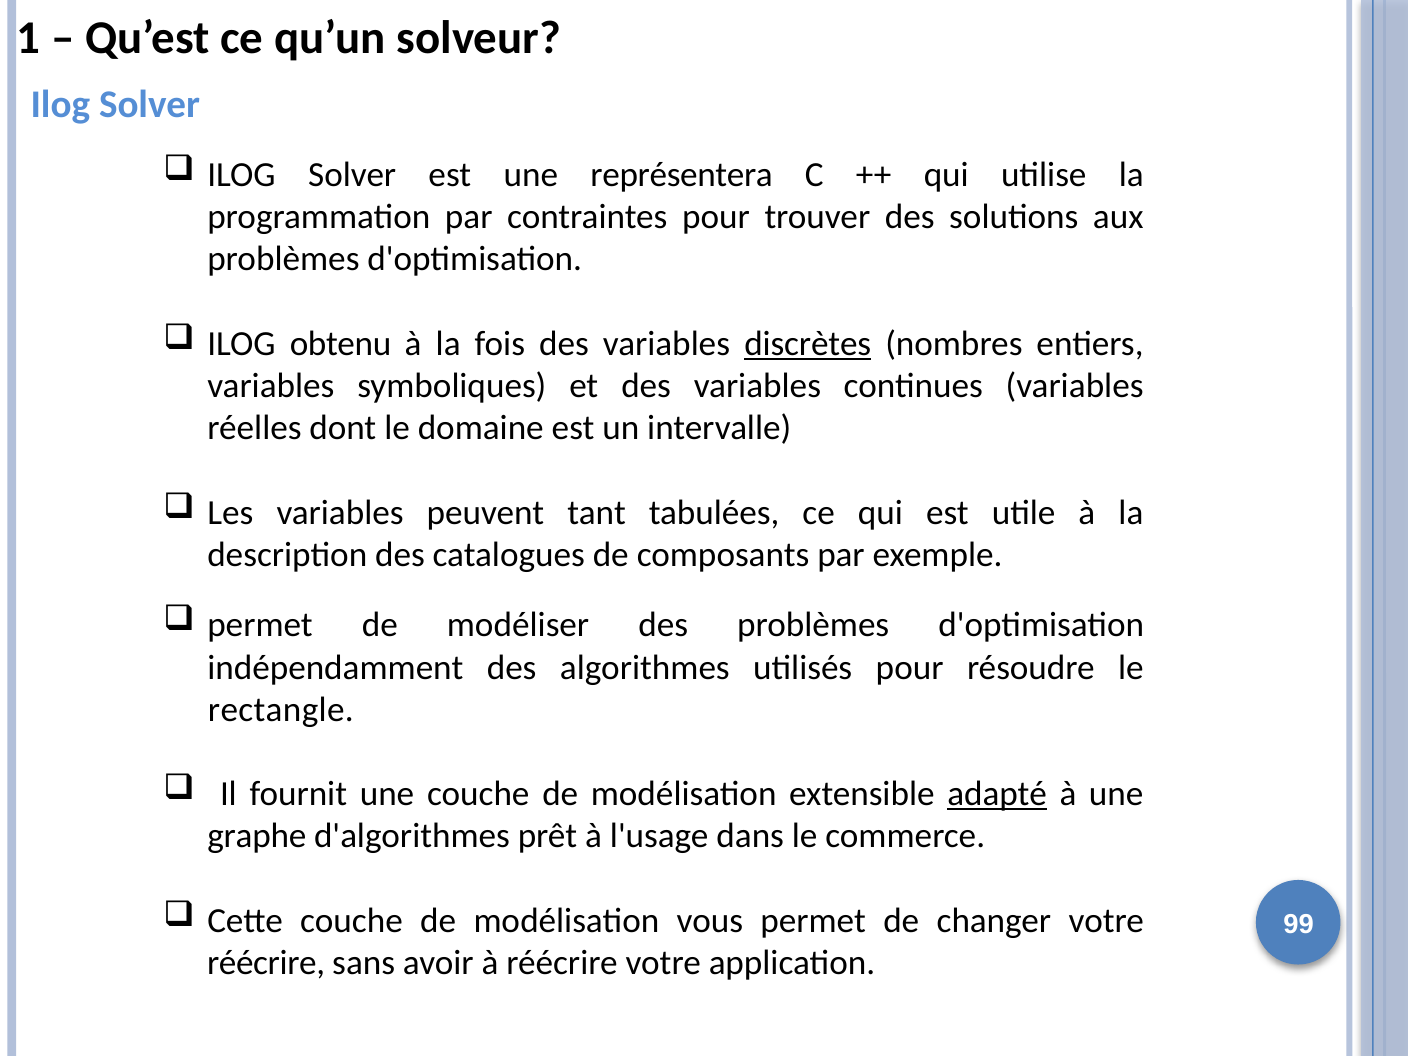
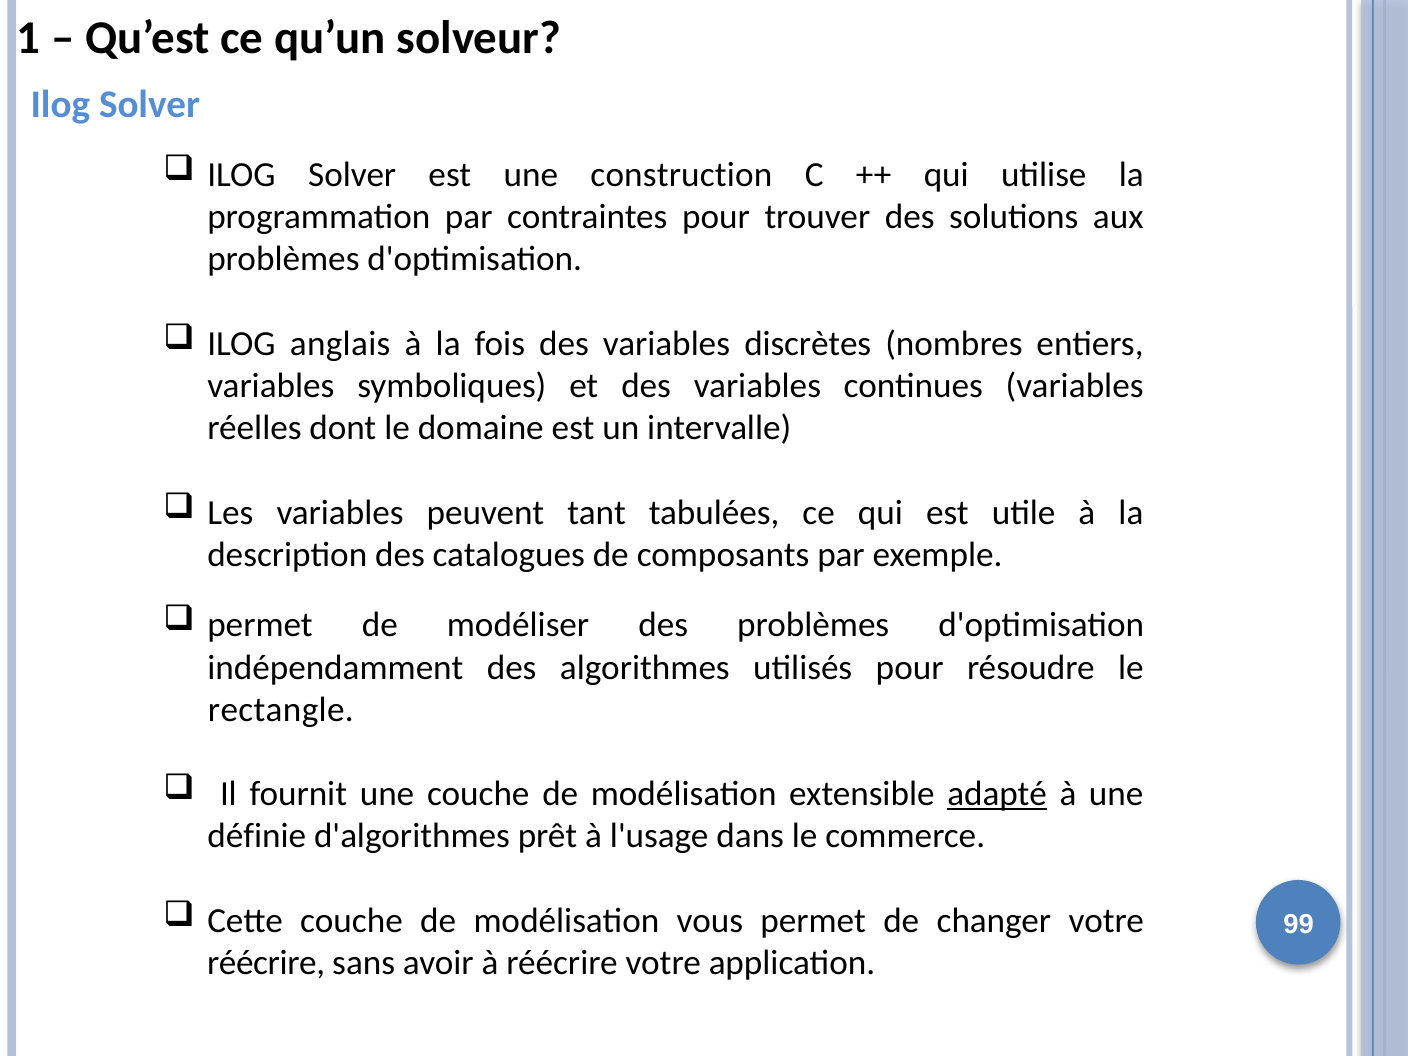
représentera: représentera -> construction (681, 175)
obtenu: obtenu -> anglais (340, 344)
discrètes underline: present -> none (808, 344)
graphe: graphe -> définie (257, 836)
